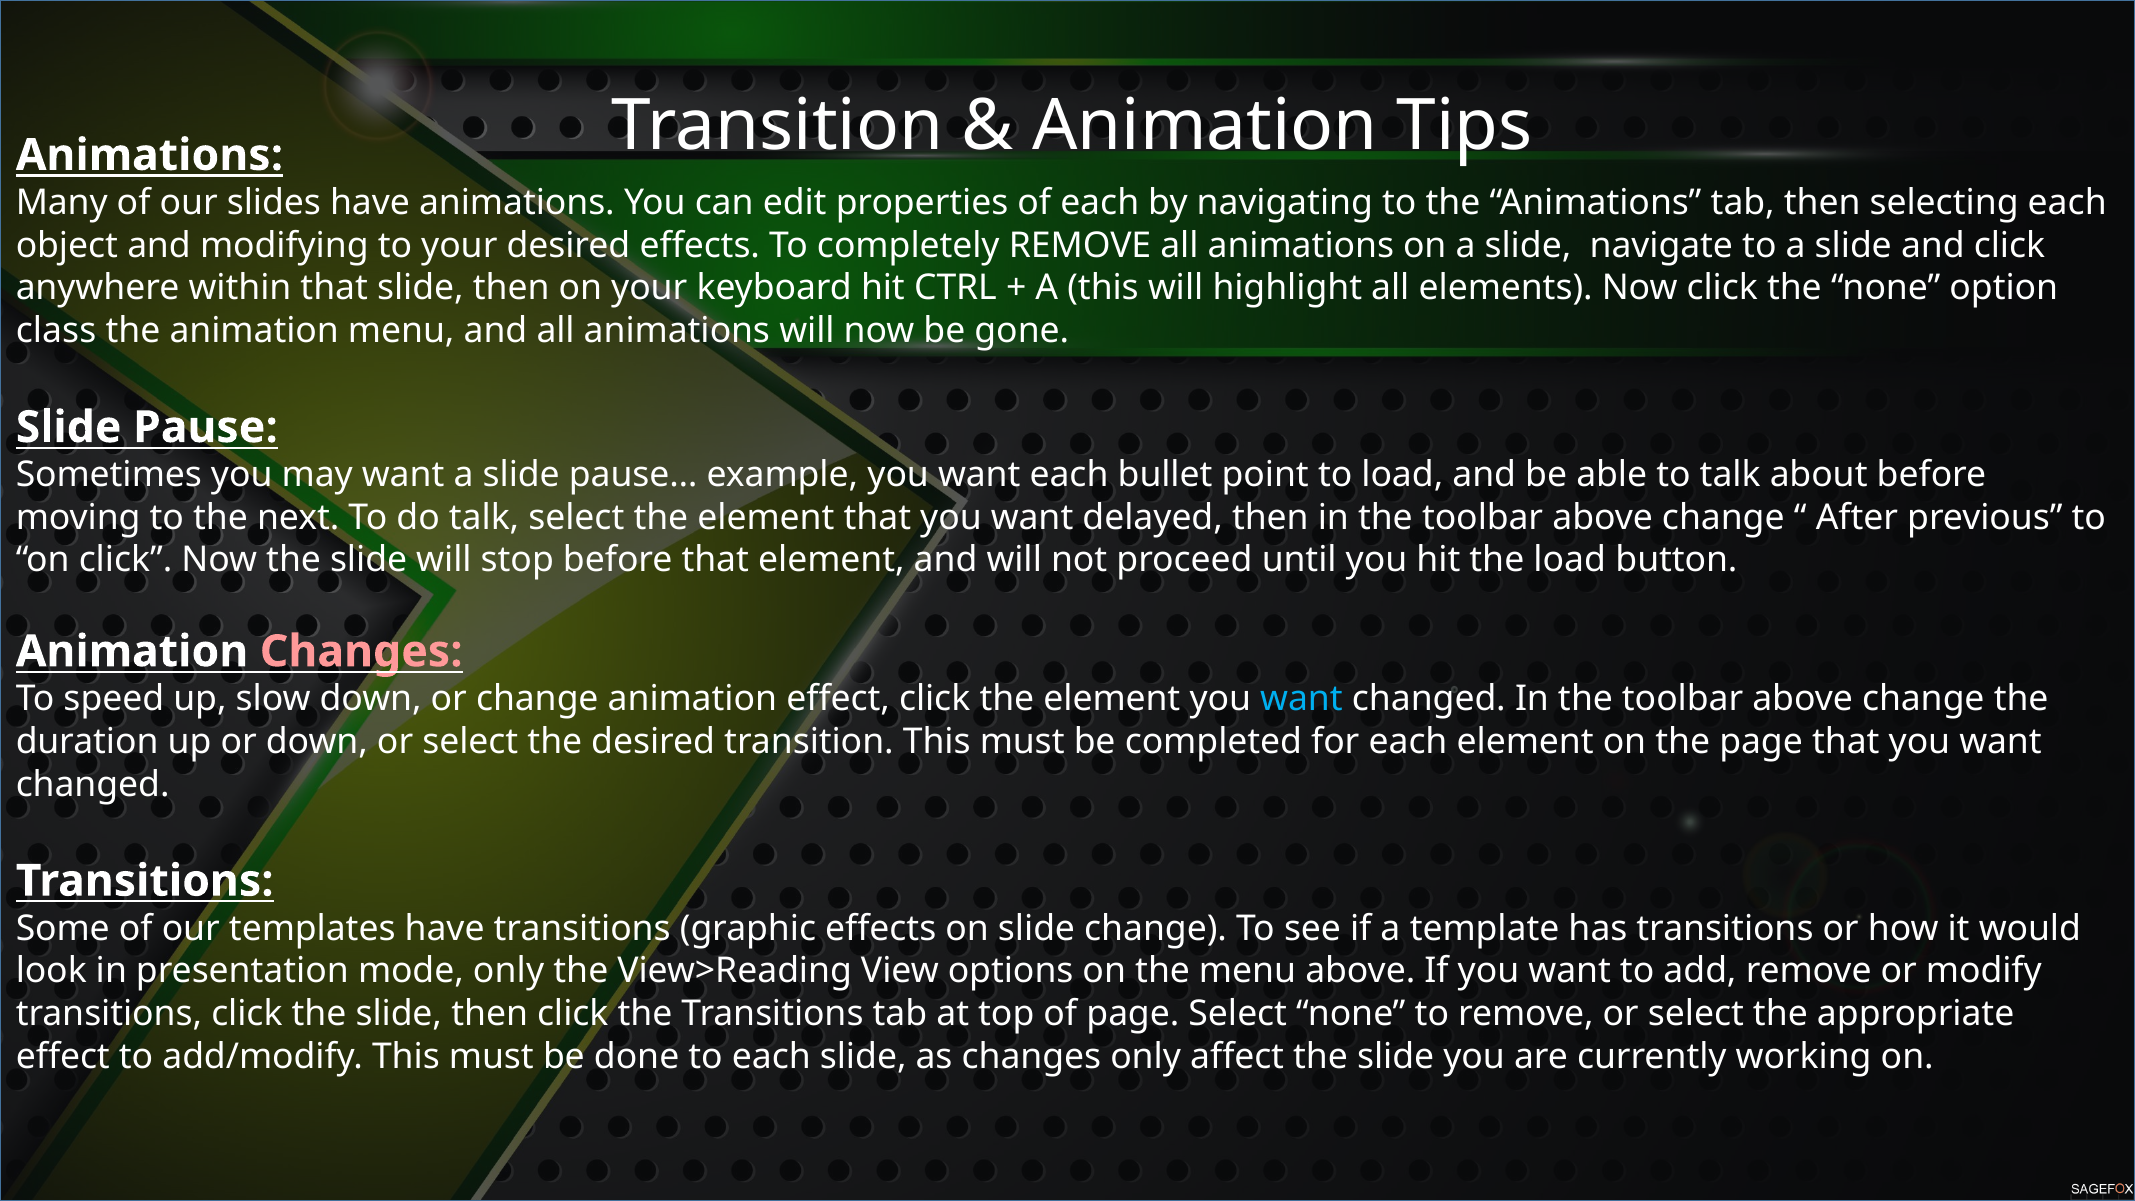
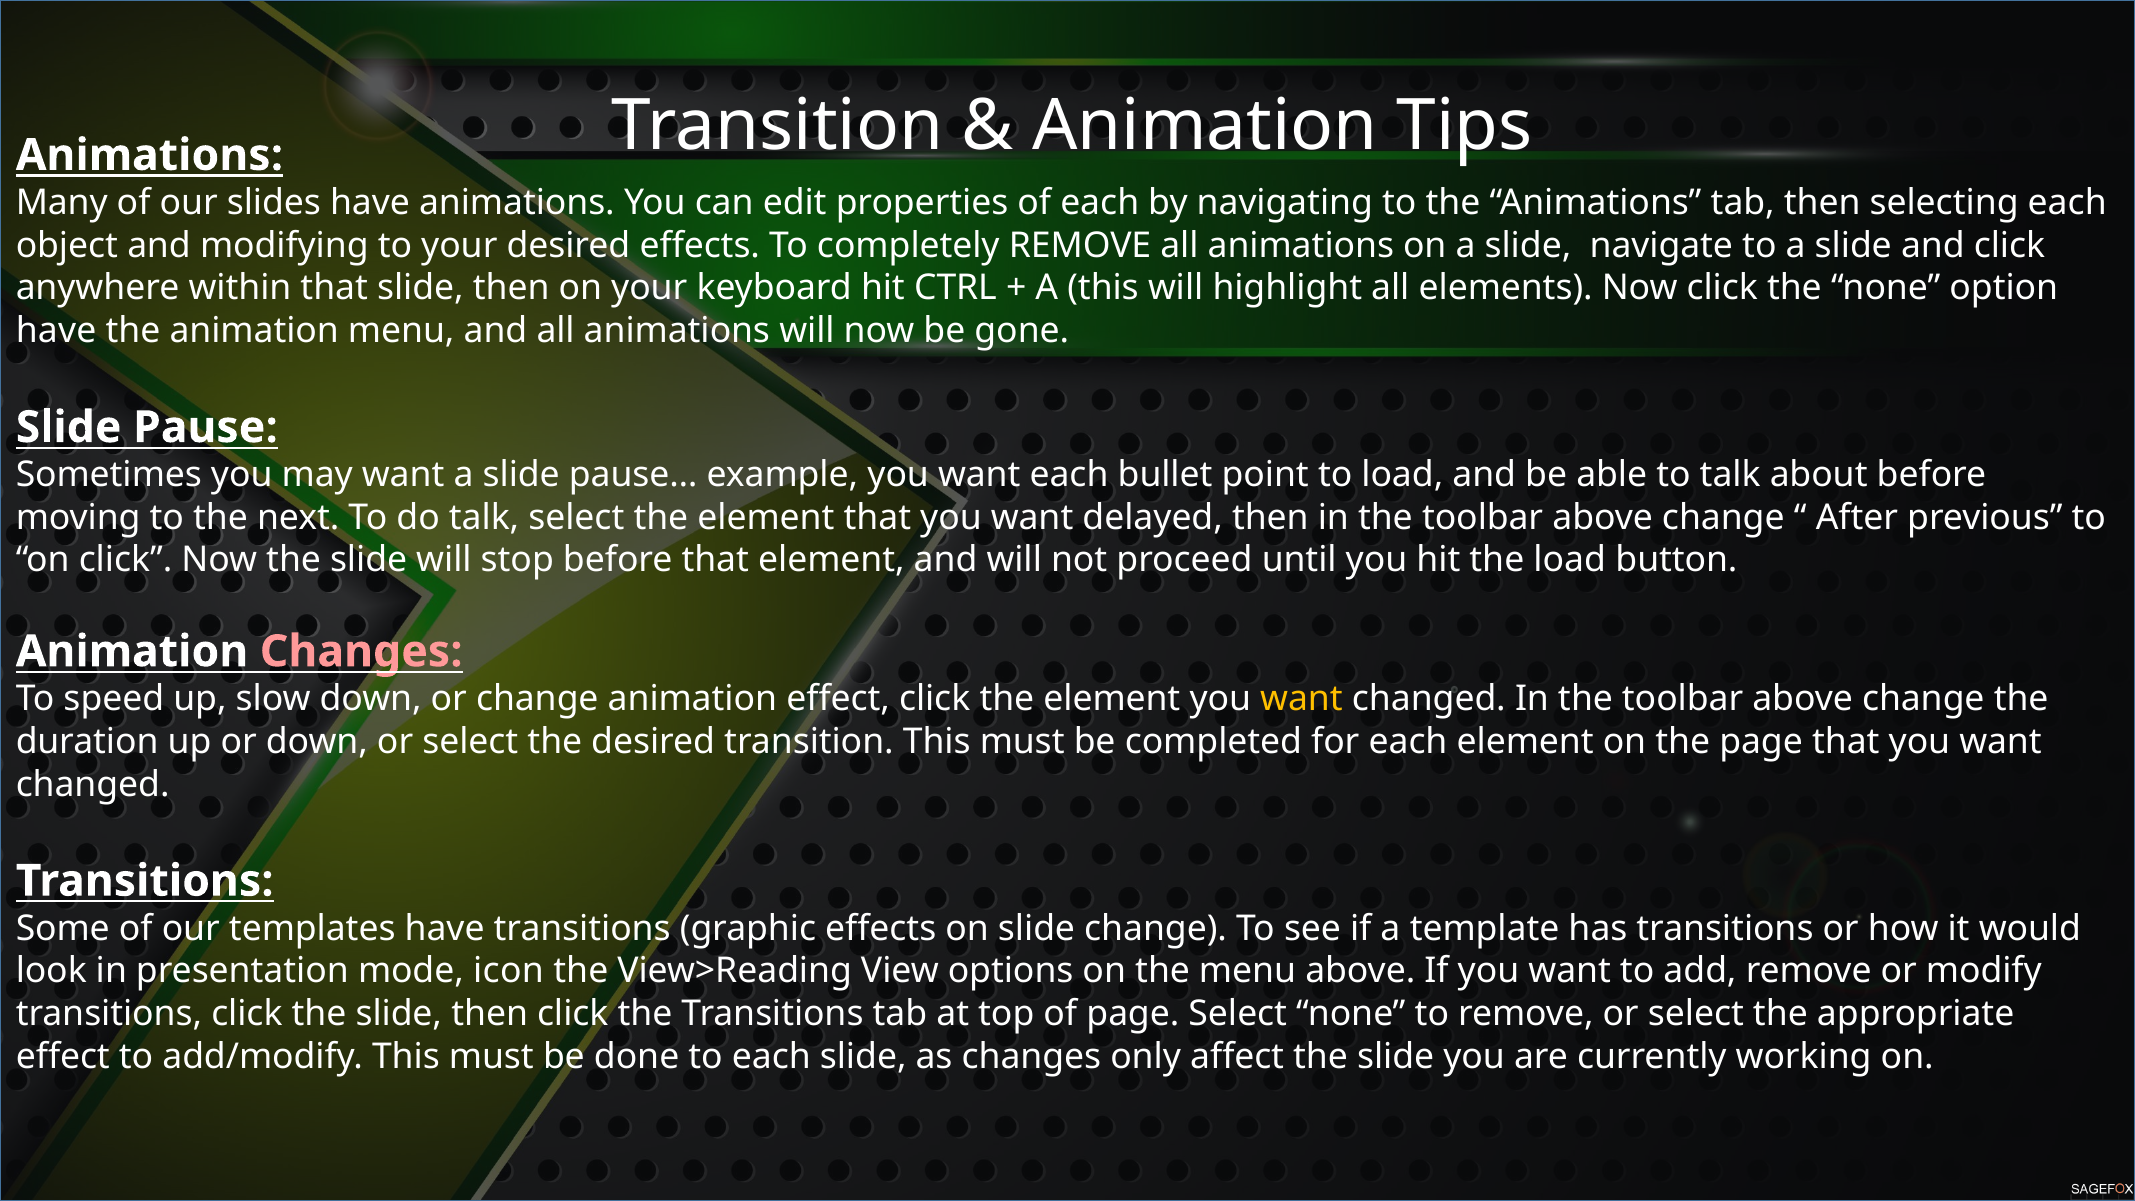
class: class -> have (56, 331)
want colour: light blue -> yellow (1301, 699)
mode only: only -> icon (508, 971)
